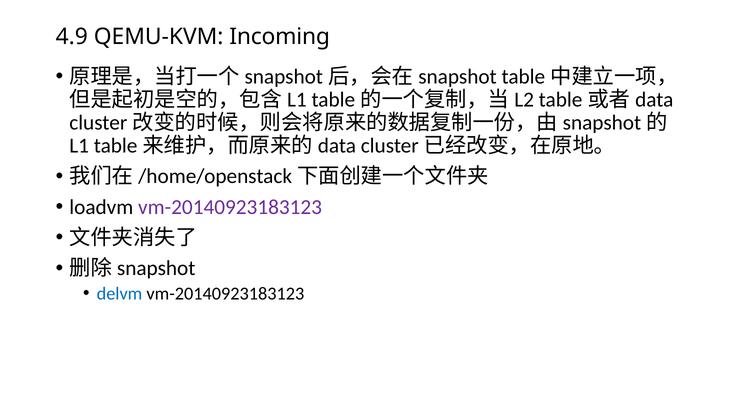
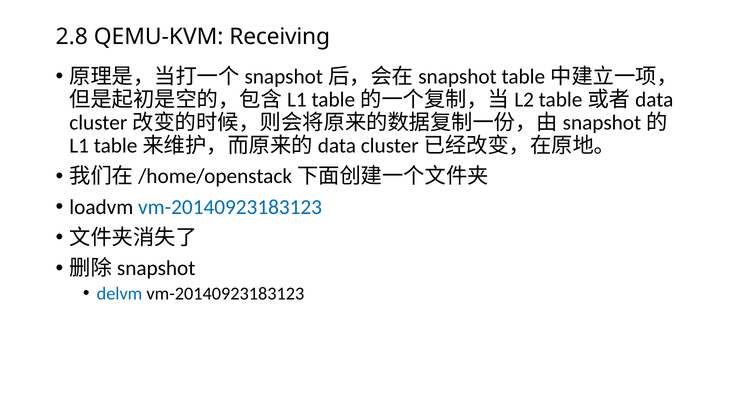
4.9: 4.9 -> 2.8 (72, 37)
Incoming: Incoming -> Receiving (280, 37)
vm-20140923183123 colour: purple -> blue (230, 207)
